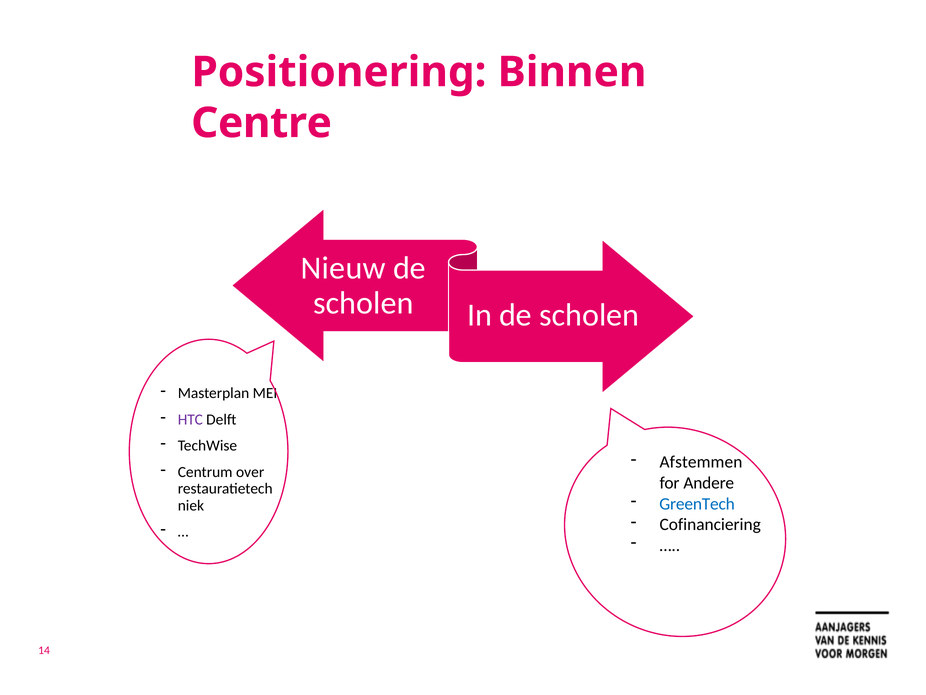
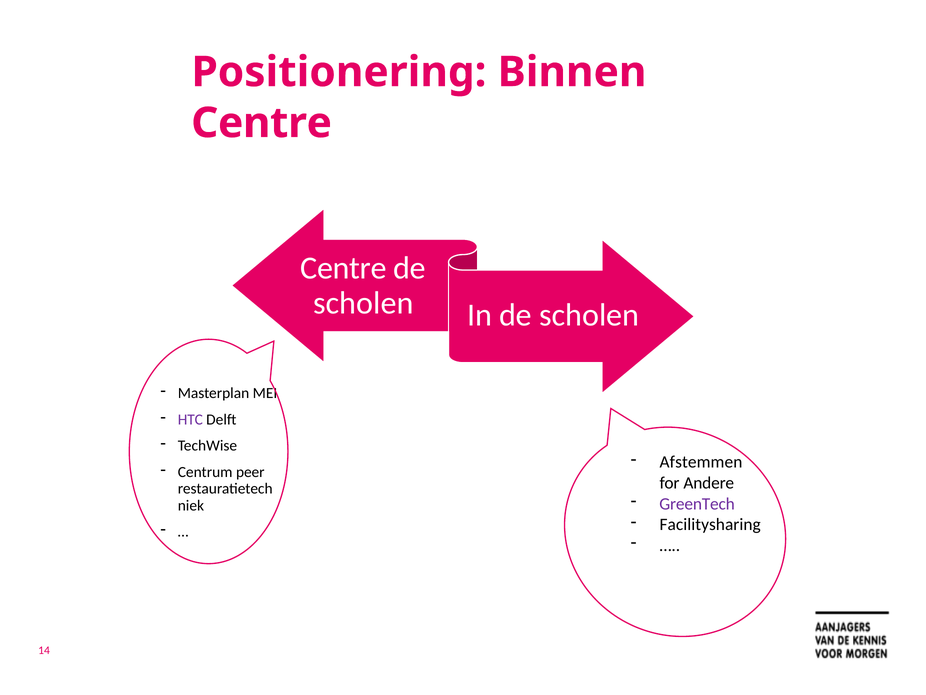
Nieuw: Nieuw -> Centre (344, 268)
over: over -> peer (250, 472)
GreenTech colour: blue -> purple (697, 504)
Cofinanciering: Cofinanciering -> Facilitysharing (710, 524)
